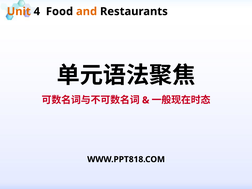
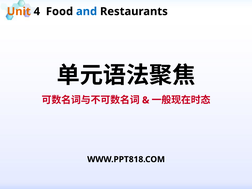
and colour: orange -> blue (87, 11)
